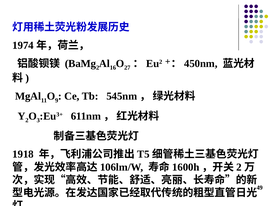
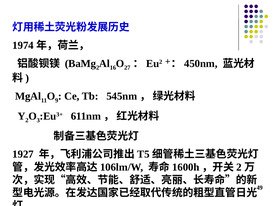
1918: 1918 -> 1927 (23, 154)
